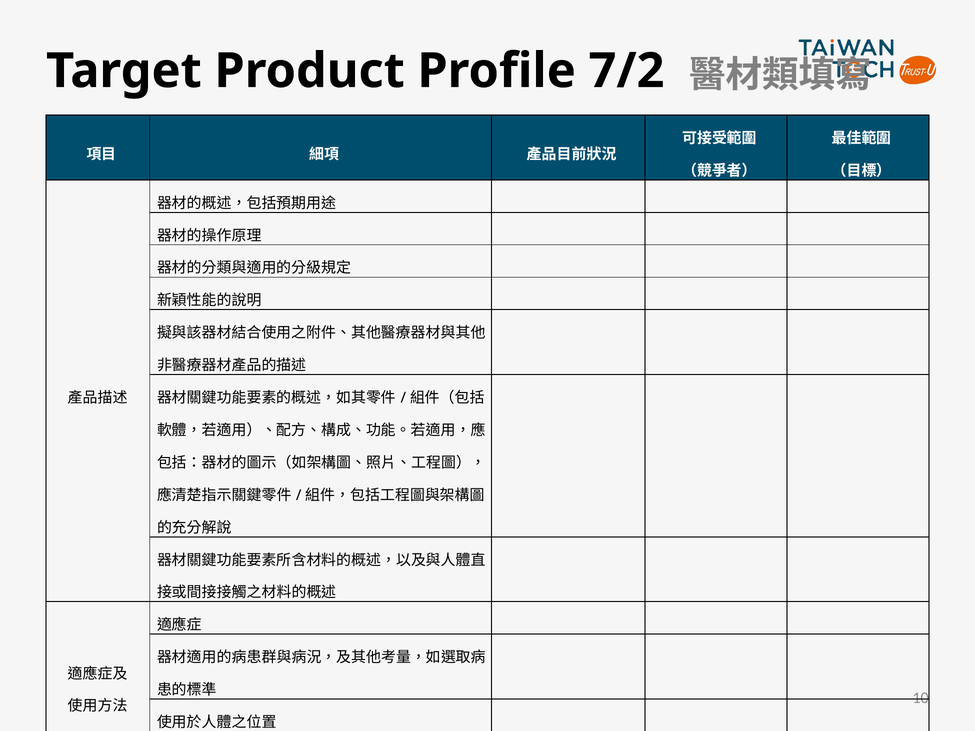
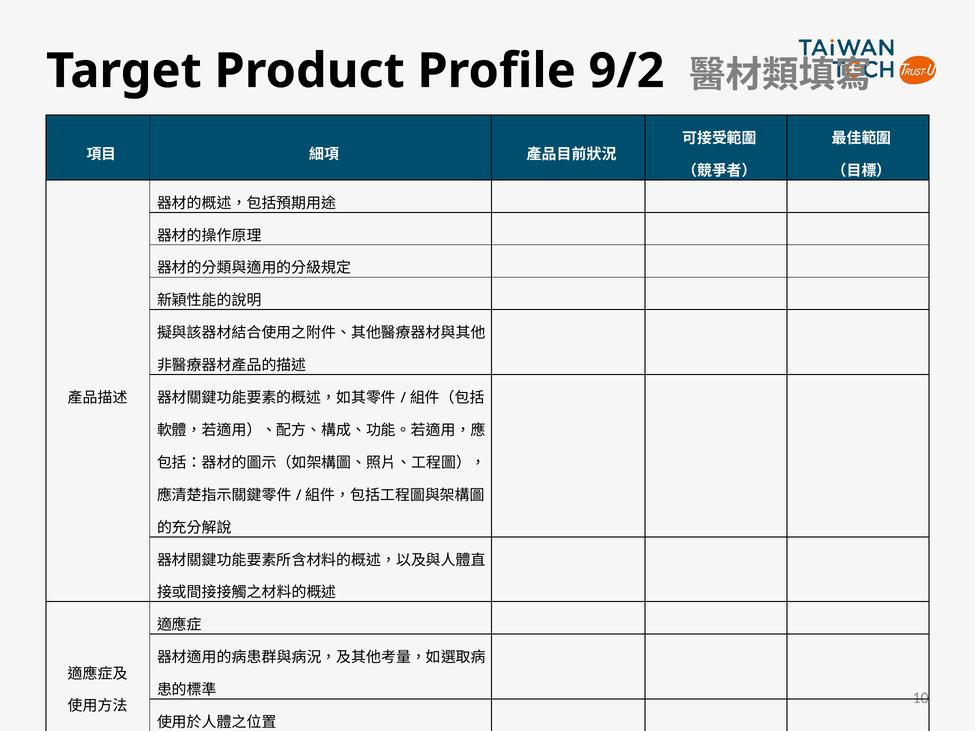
7/2: 7/2 -> 9/2 (627, 71)
